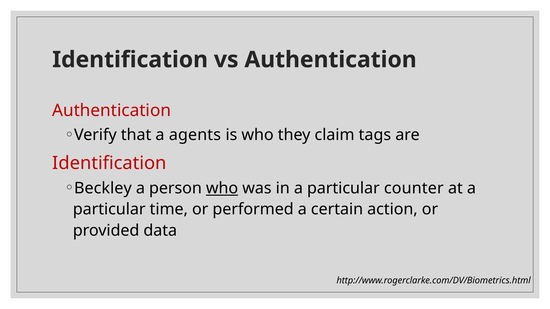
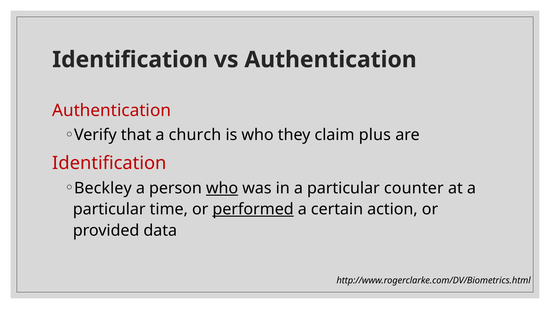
agents: agents -> church (195, 135)
tags: tags -> plus (375, 135)
performed underline: none -> present (253, 210)
